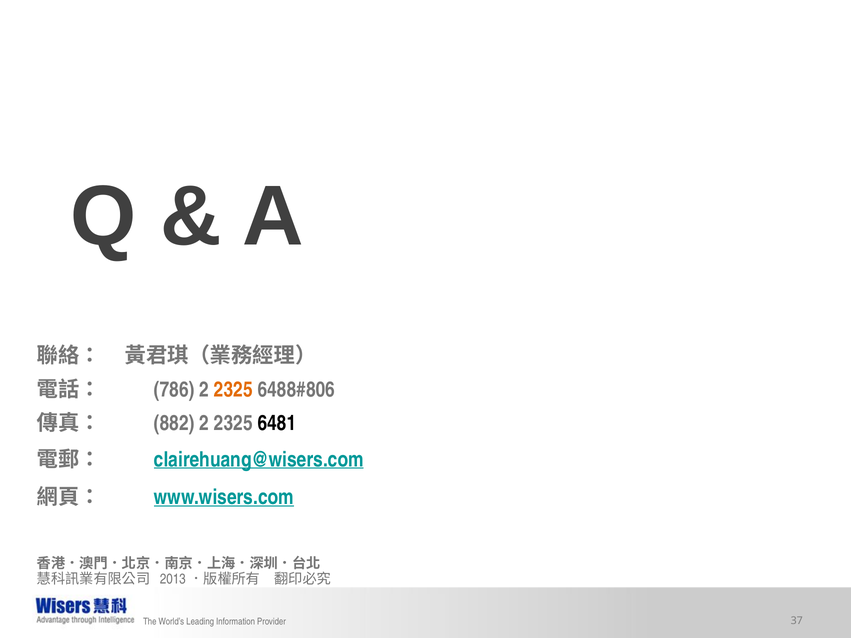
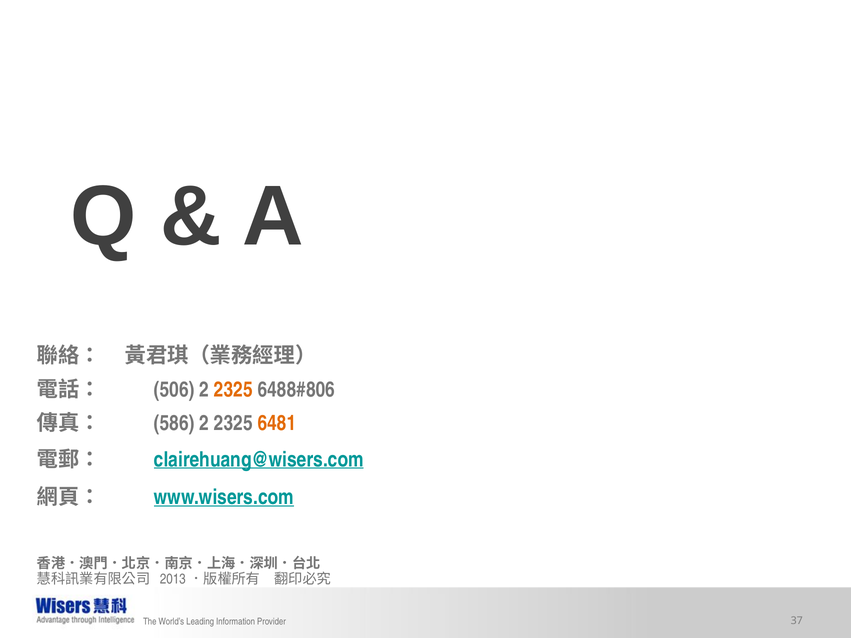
786: 786 -> 506 (174, 390)
882: 882 -> 586 (174, 423)
6481 colour: black -> orange (277, 423)
